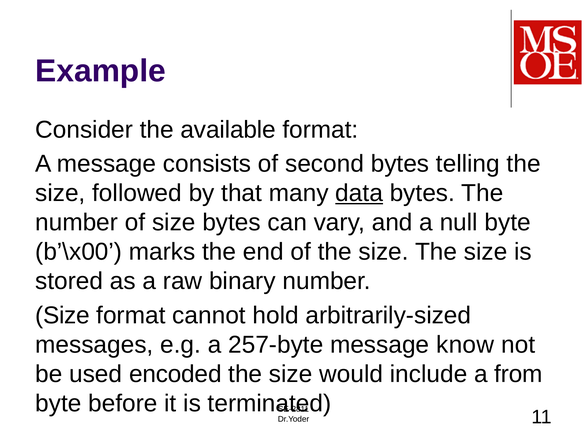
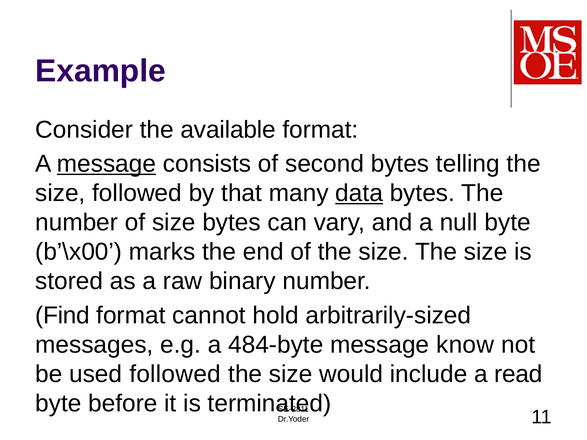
message underline: none -> present (107, 164)
Size: Size -> Find (62, 316)
257-byte: 257-byte -> 484-byte (276, 345)
used encoded: encoded -> followed (175, 374)
from: from -> read (518, 374)
